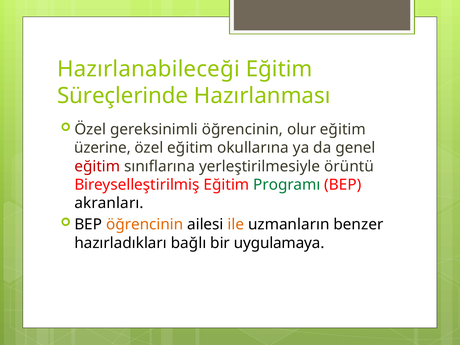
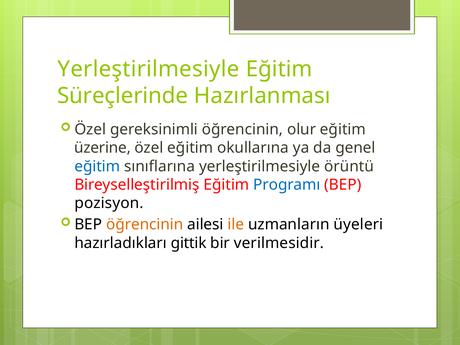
Hazırlanabileceği: Hazırlanabileceği -> Yerleştirilmesiyle (148, 69)
eğitim colour: red -> blue (97, 166)
Programı colour: green -> blue (287, 185)
akranları: akranları -> pozisyon (109, 203)
benzer: benzer -> üyeleri (358, 225)
bağlı: bağlı -> gittik (189, 243)
uygulamaya: uygulamaya -> verilmesidir (279, 243)
